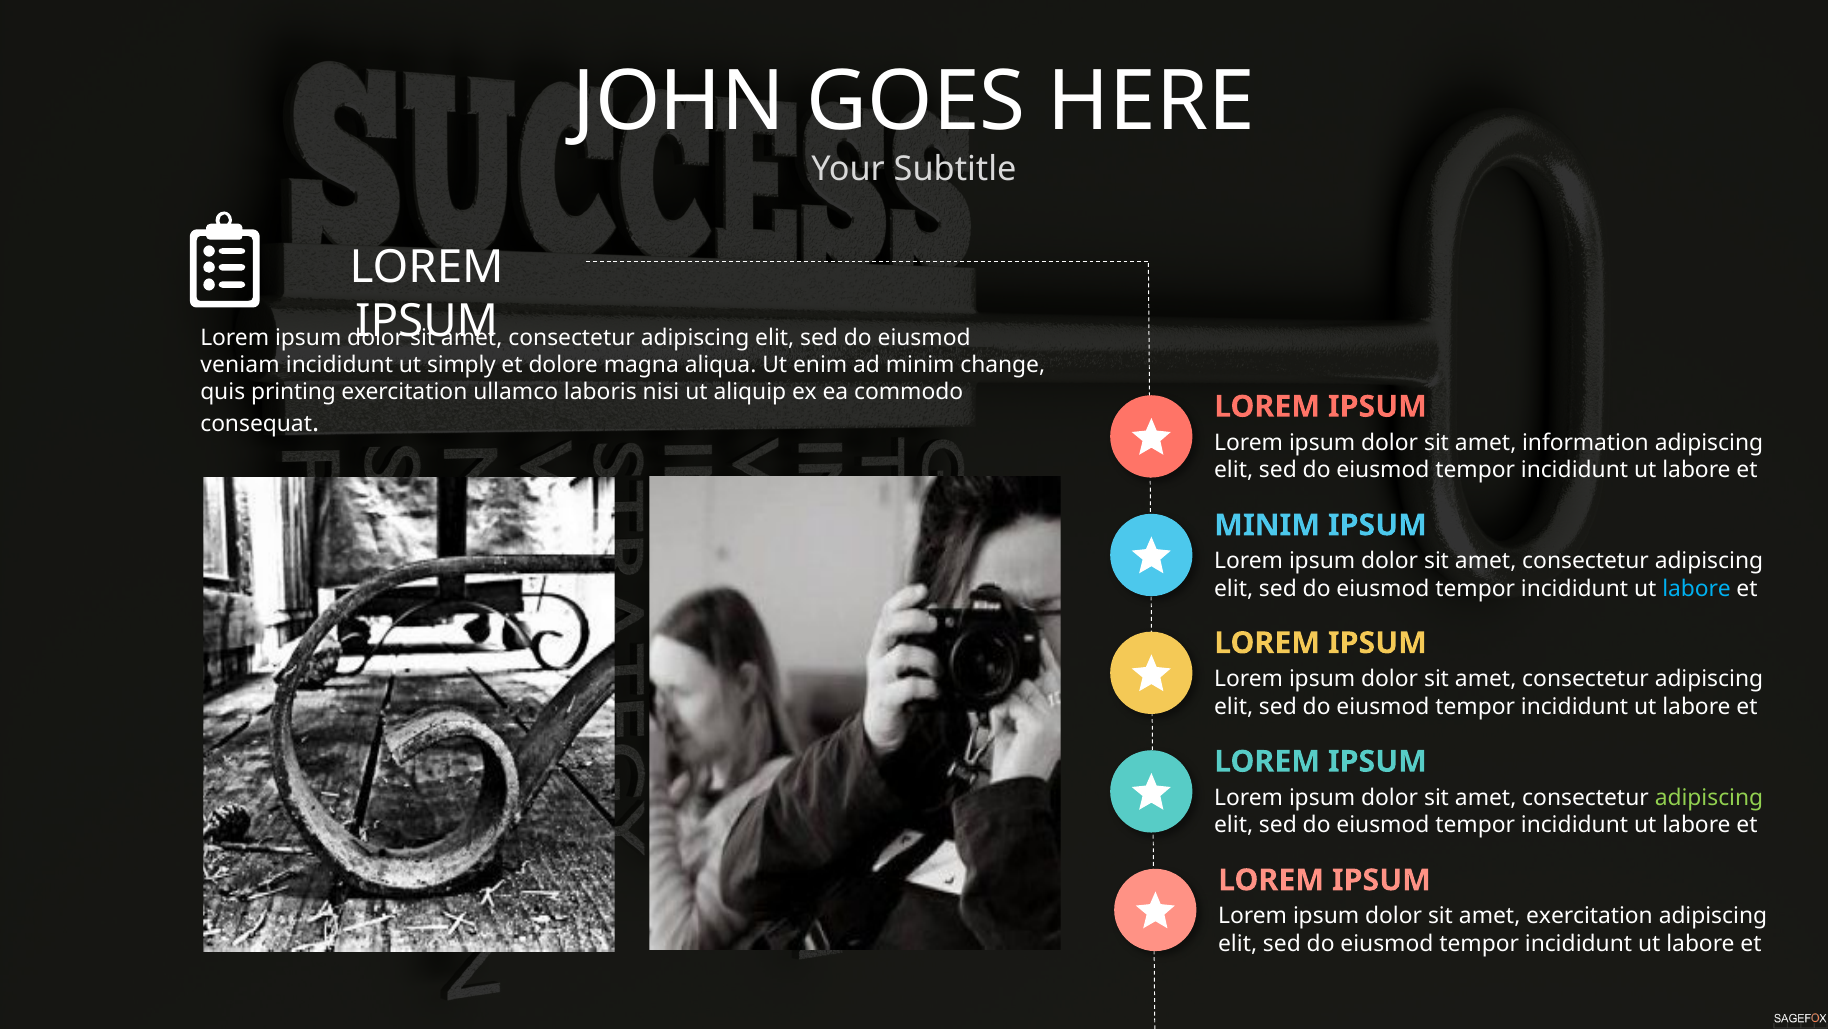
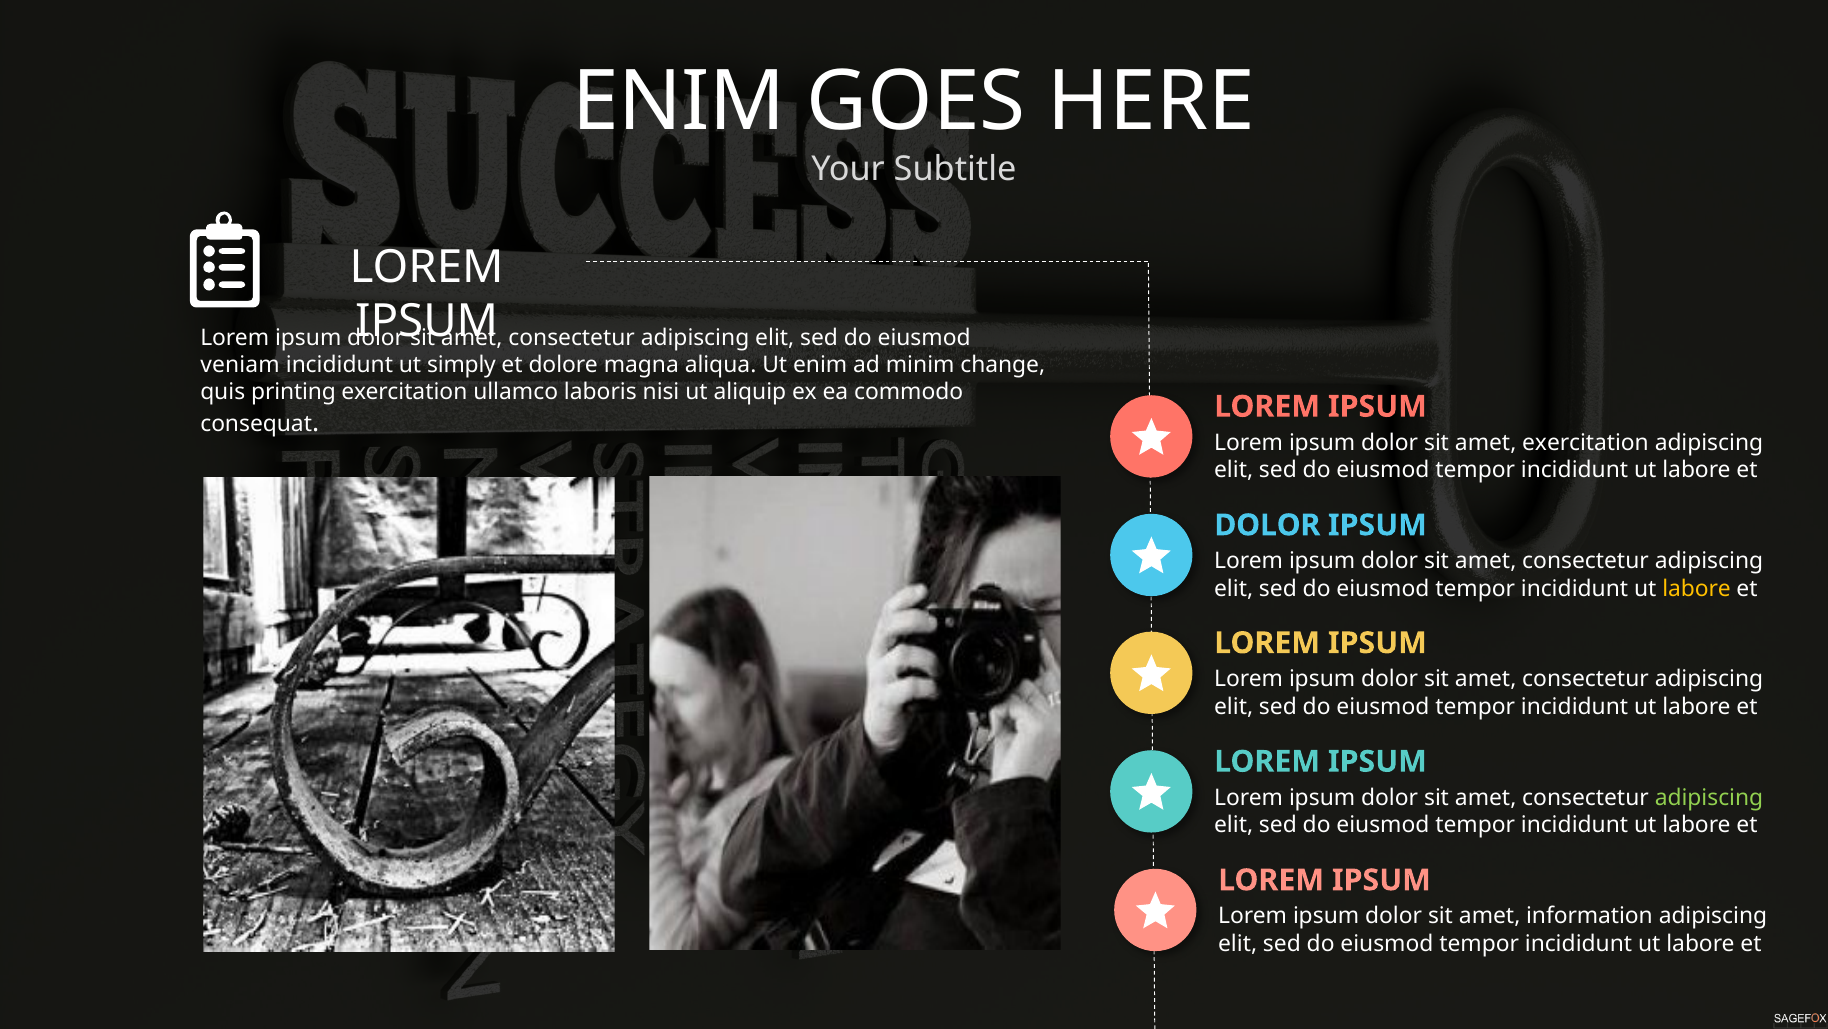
JOHN: JOHN -> ENIM (679, 102)
amet information: information -> exercitation (1585, 442)
MINIM: MINIM -> DOLOR (1267, 525)
labore colour: light blue -> yellow (1697, 588)
amet exercitation: exercitation -> information (1589, 916)
